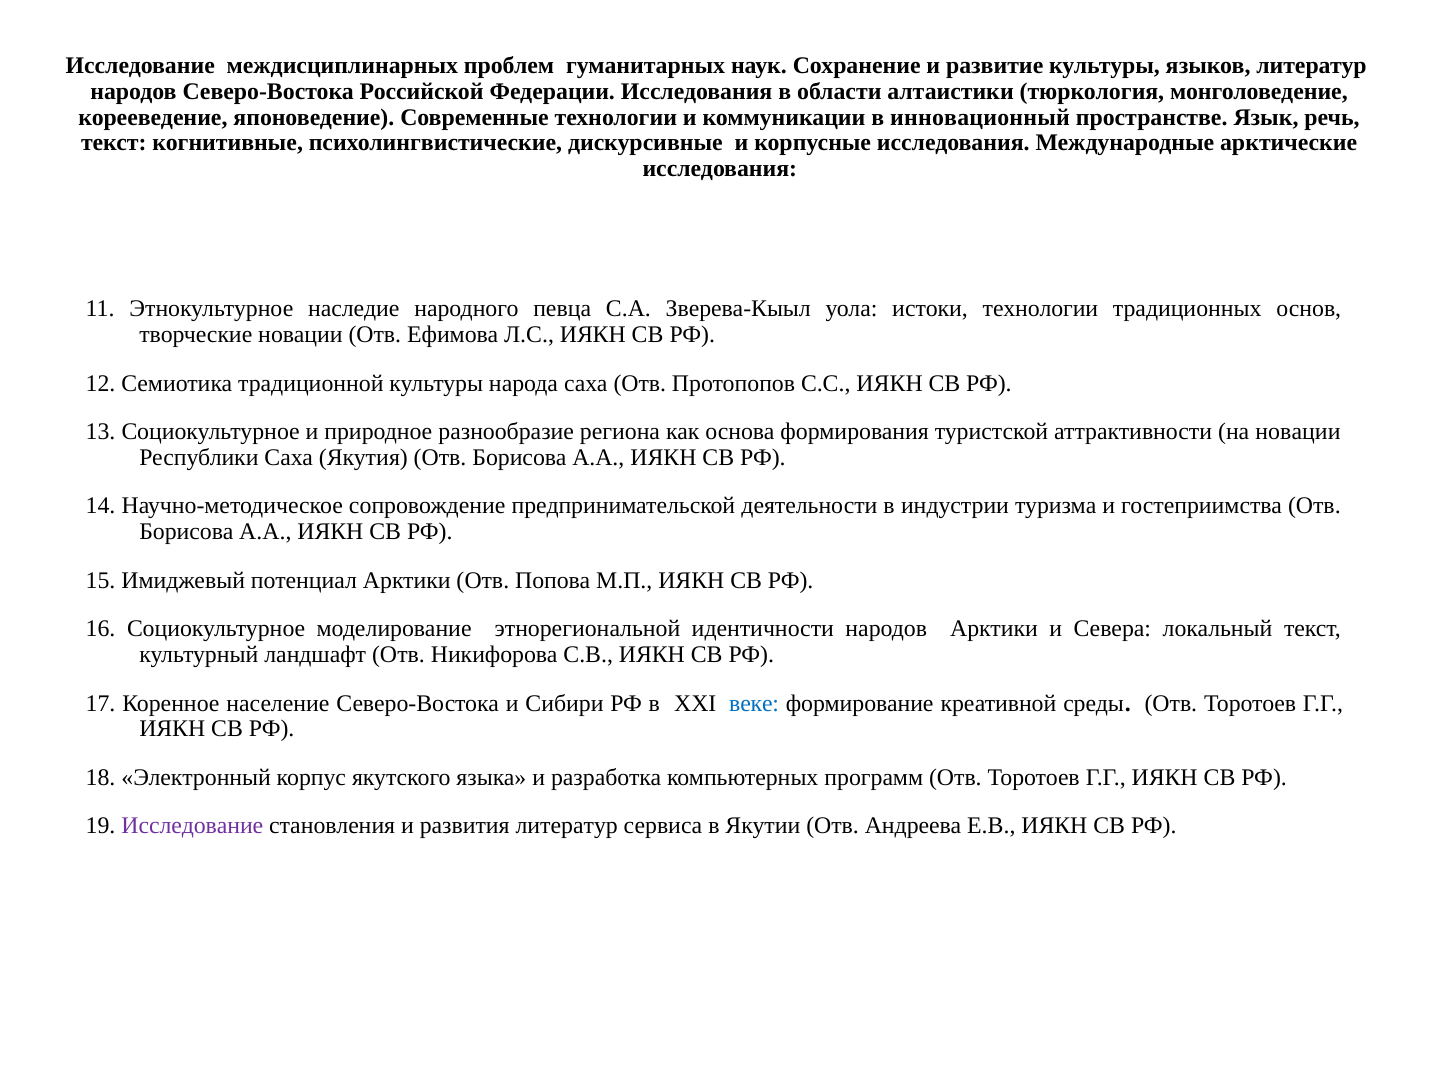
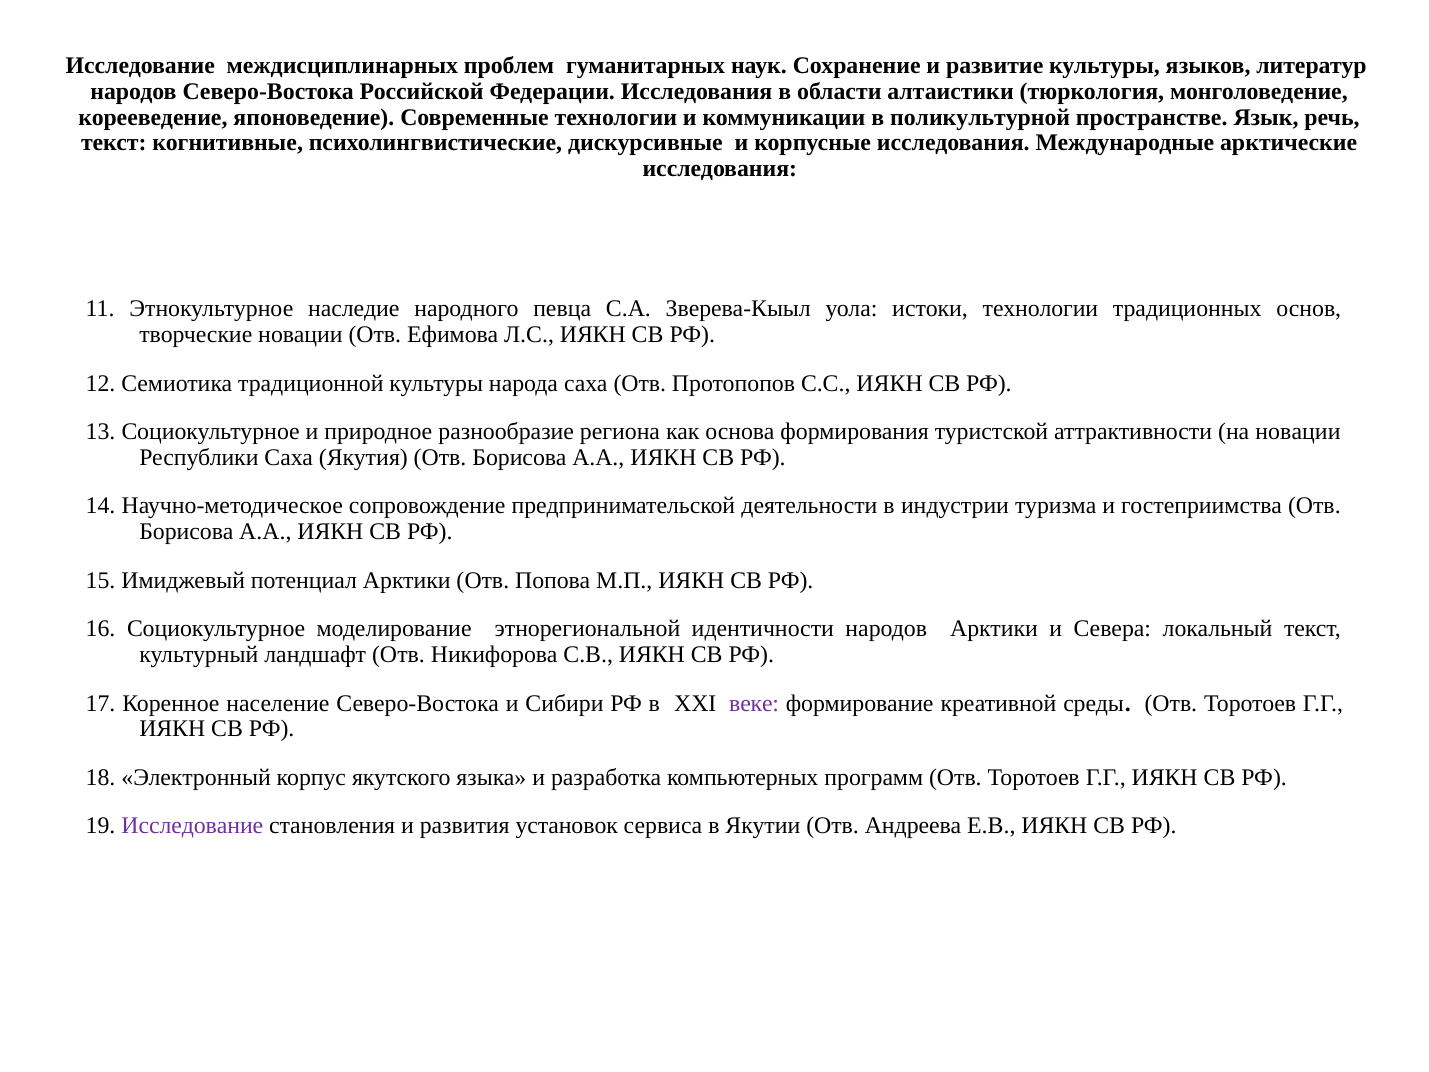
инновационный: инновационный -> поликультурной (980, 117)
веке colour: blue -> purple (754, 703)
развития литератур: литератур -> установок (567, 826)
